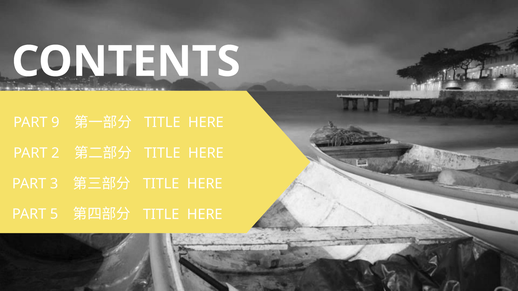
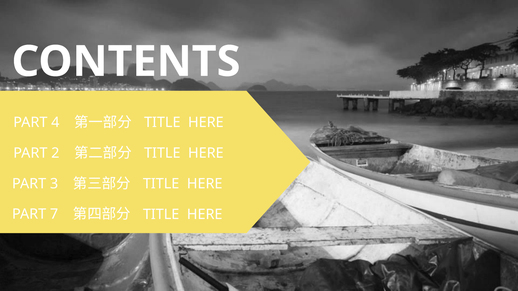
9: 9 -> 4 (55, 123)
5: 5 -> 7 (54, 214)
